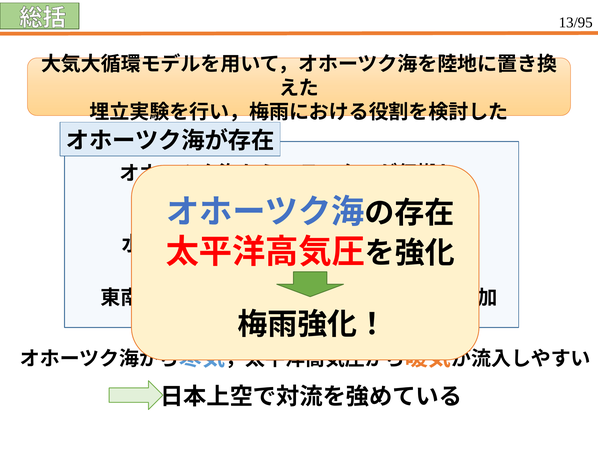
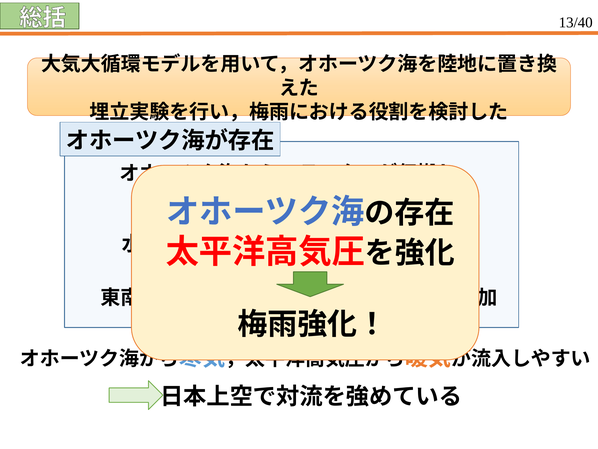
13/95: 13/95 -> 13/40 (576, 22)
